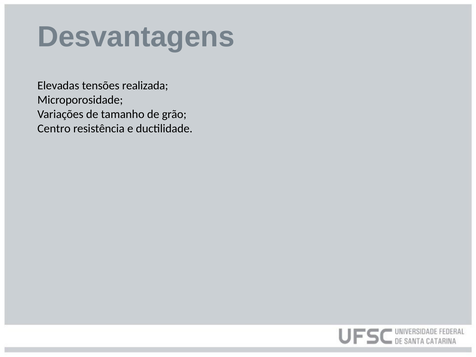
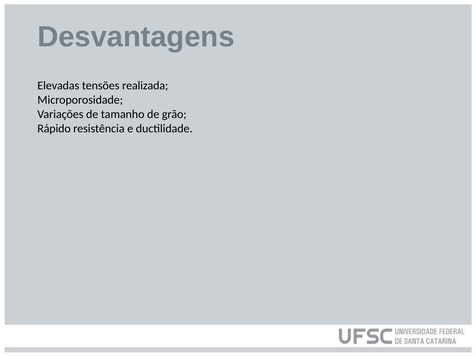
Centro: Centro -> Rápido (54, 128)
